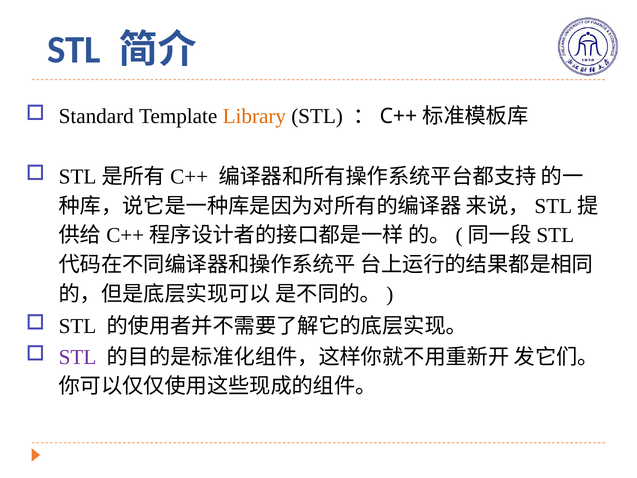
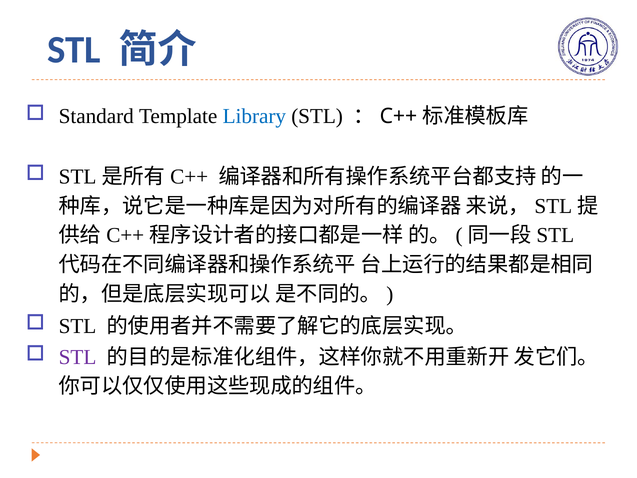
Library colour: orange -> blue (254, 116)
